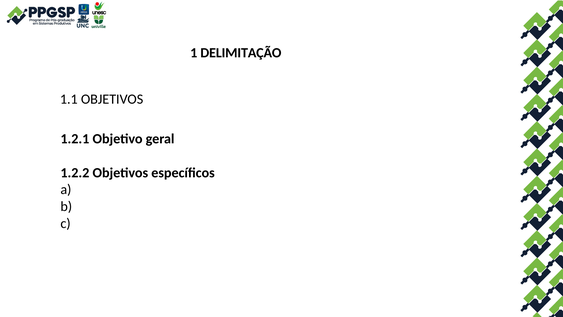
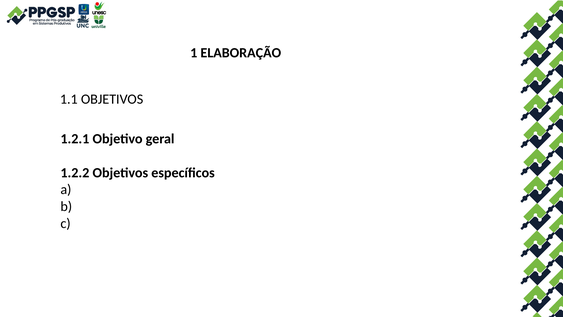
DELIMITAÇÃO: DELIMITAÇÃO -> ELABORAÇÃO (241, 53)
